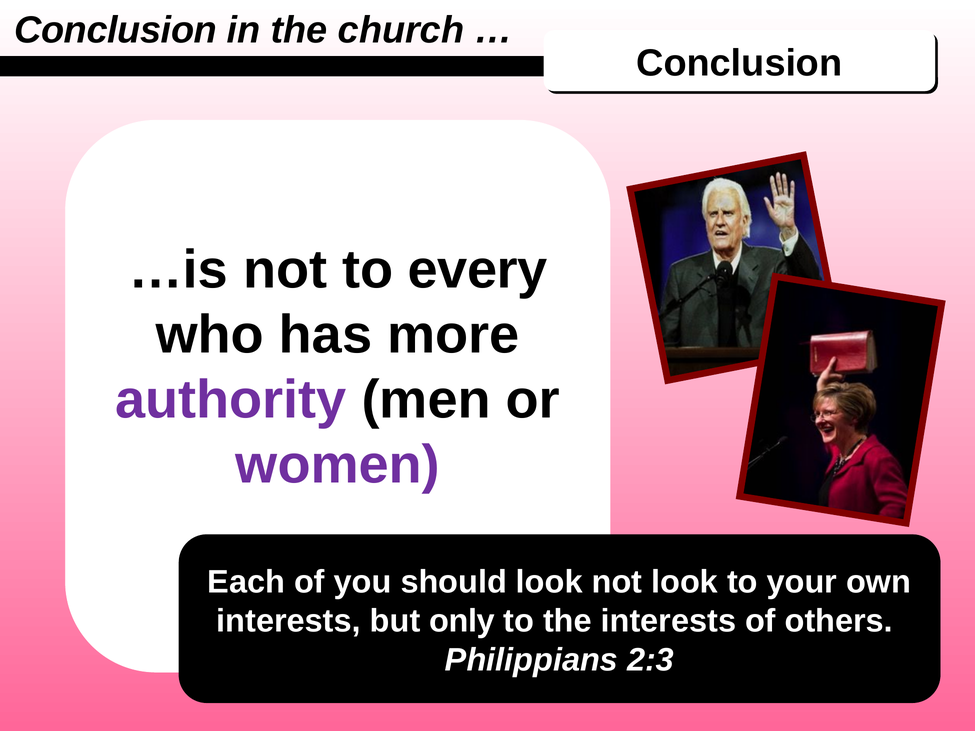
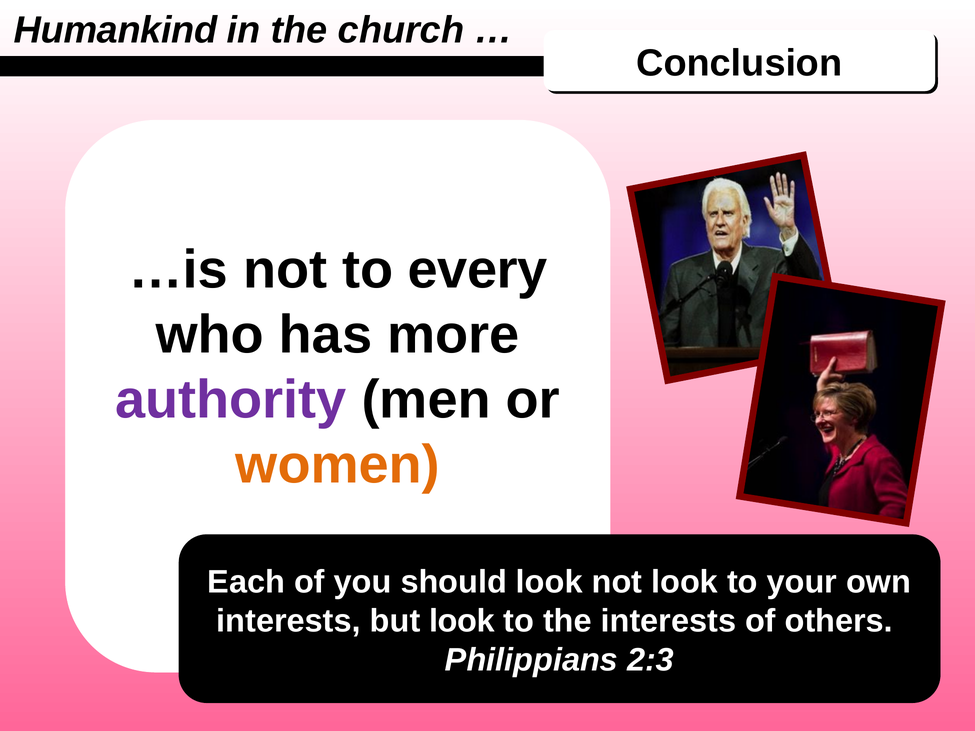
Conclusion: Conclusion -> Humankind (116, 30)
women colour: purple -> orange (338, 465)
but only: only -> look (462, 621)
